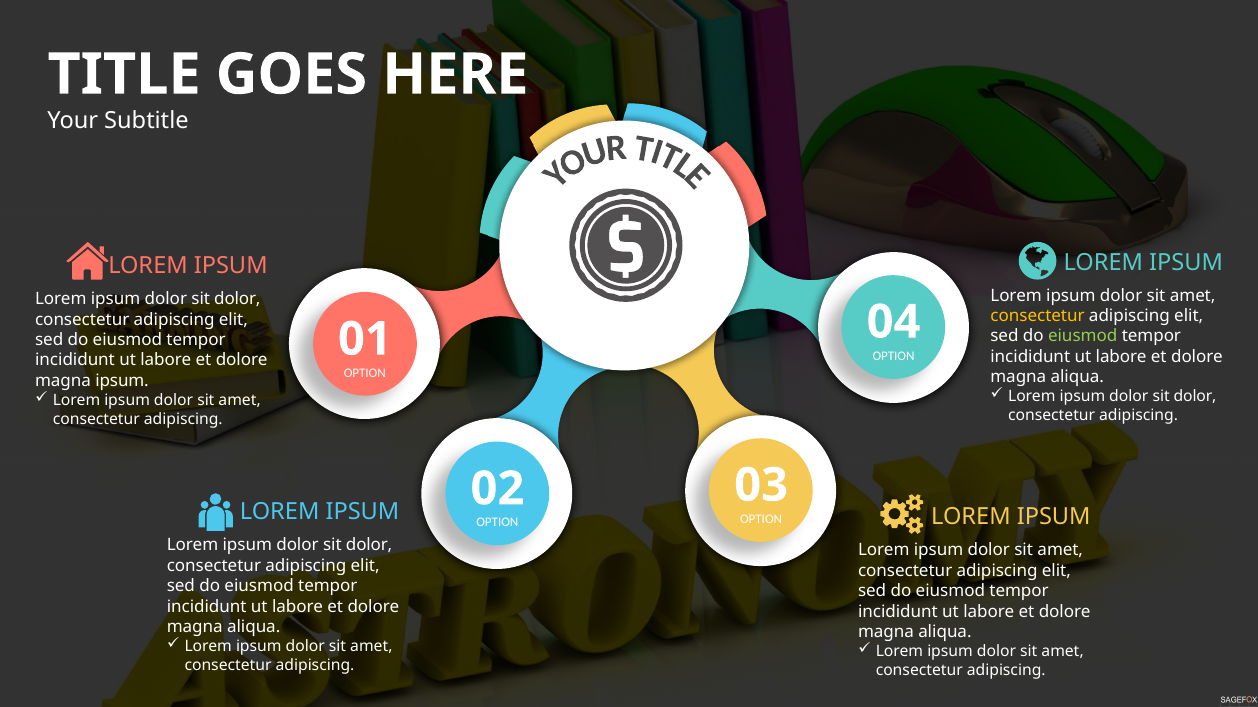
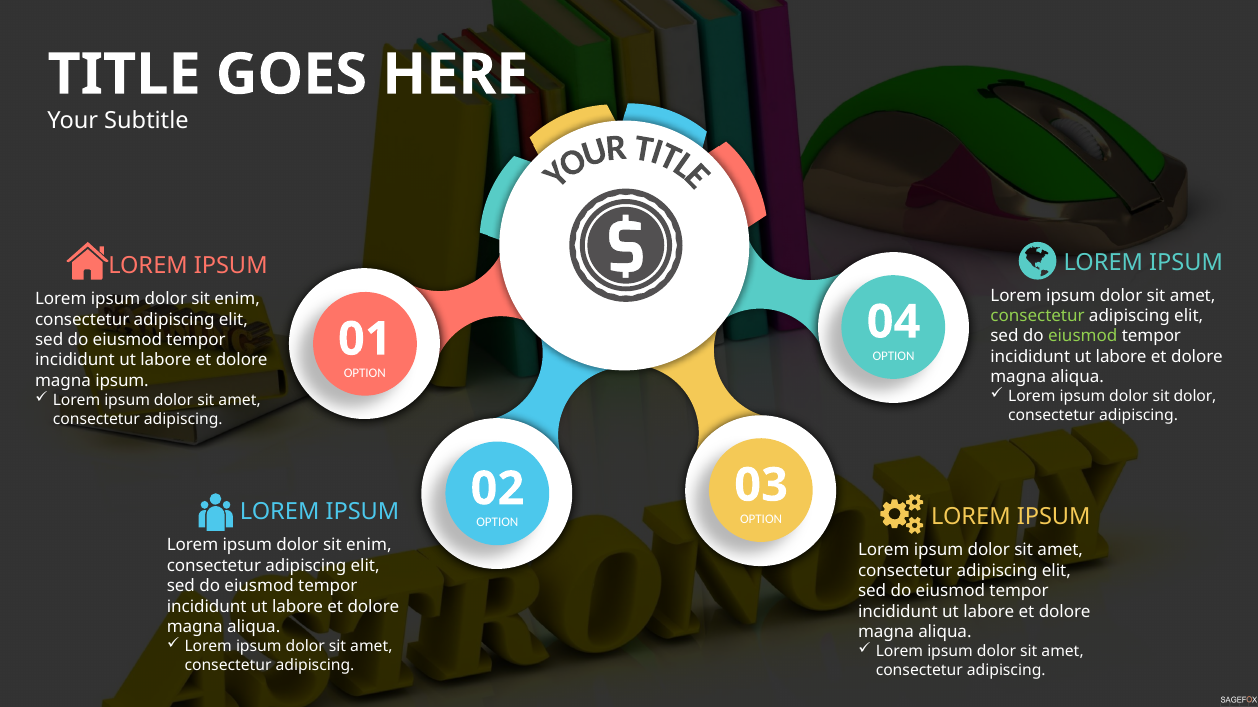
dolor: dolor -> enim (237, 299)
consectetur colour: yellow -> light green (1038, 316)
dolor: dolor -> enim (369, 546)
